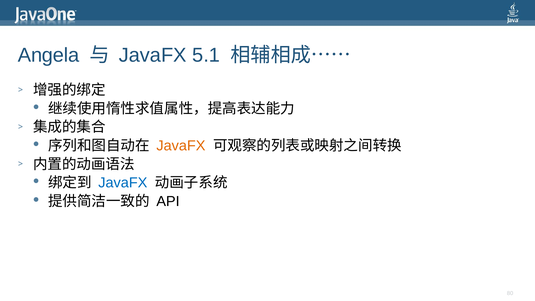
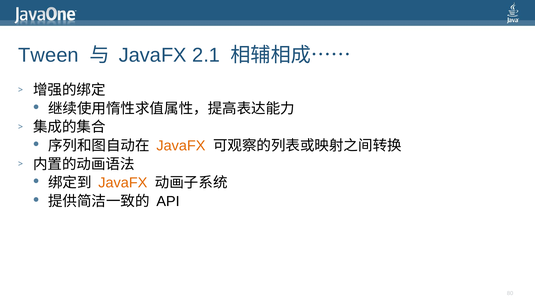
Angela: Angela -> Tween (48, 55)
5.1: 5.1 -> 2.1 (206, 55)
JavaFX colour: blue -> orange (123, 183)
